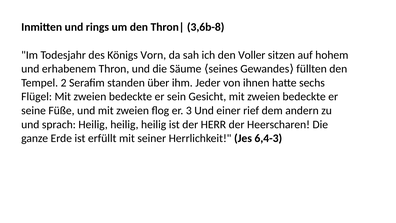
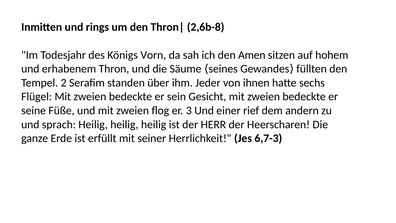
3,6b-8: 3,6b-8 -> 2,6b-8 (206, 27)
Voller: Voller -> Amen (252, 55)
6,4-3: 6,4-3 -> 6,7-3 (268, 138)
